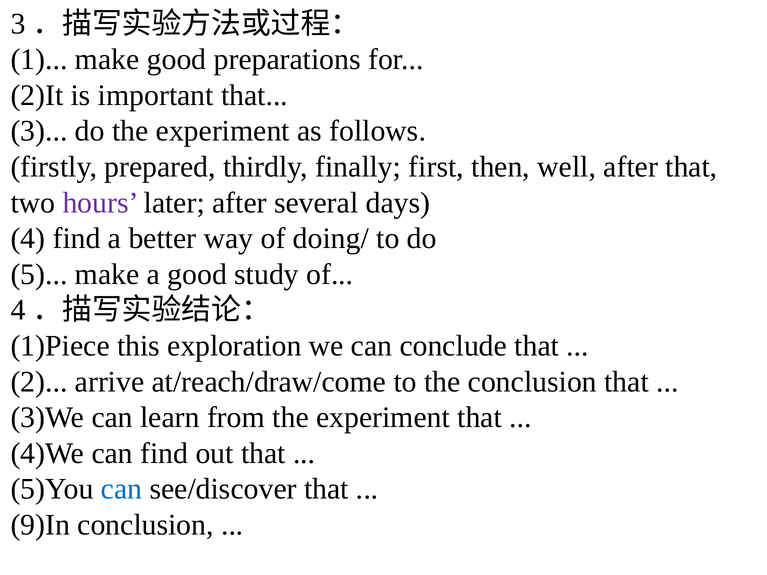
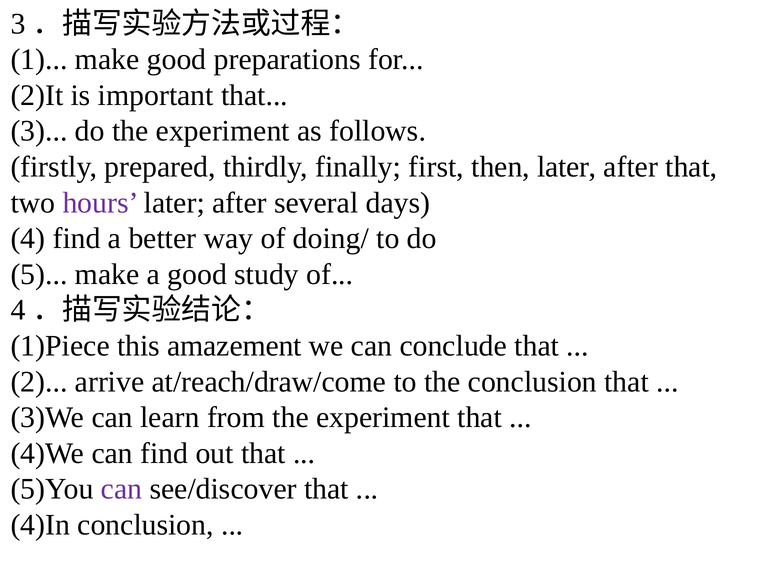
then well: well -> later (567, 167)
exploration: exploration -> amazement (234, 346)
can colour: blue -> purple (122, 489)
9)In: 9)In -> 4)In (40, 525)
